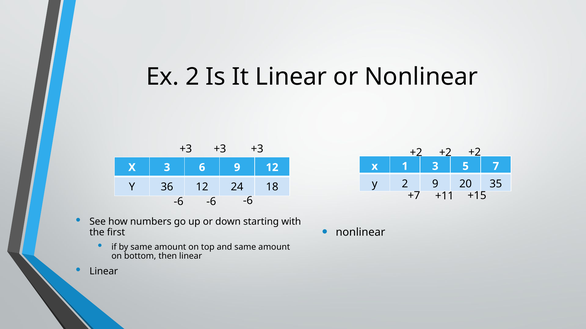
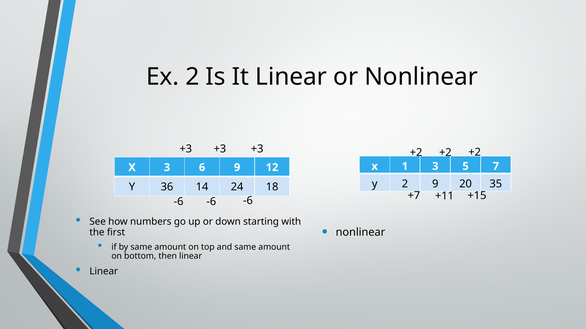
36 12: 12 -> 14 (202, 187)
